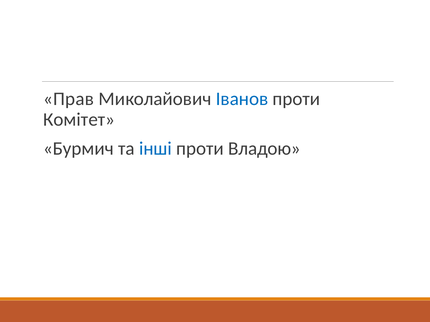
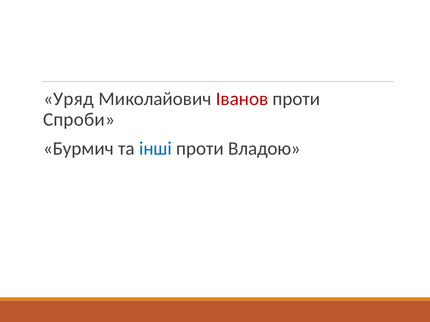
Прав: Прав -> Уряд (69, 99)
Іванов colour: blue -> red (242, 99)
Комітет: Комітет -> Спроби (79, 120)
